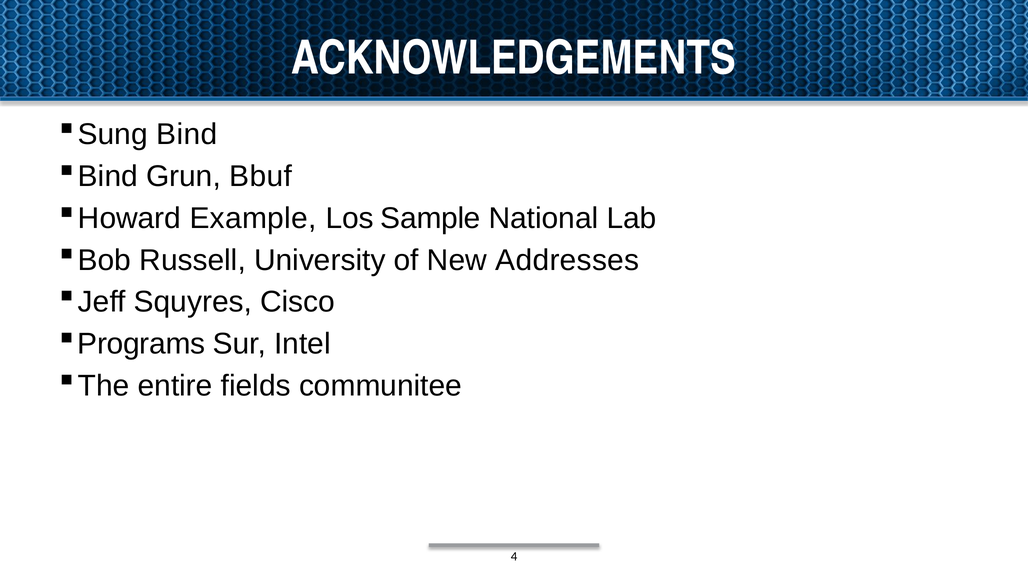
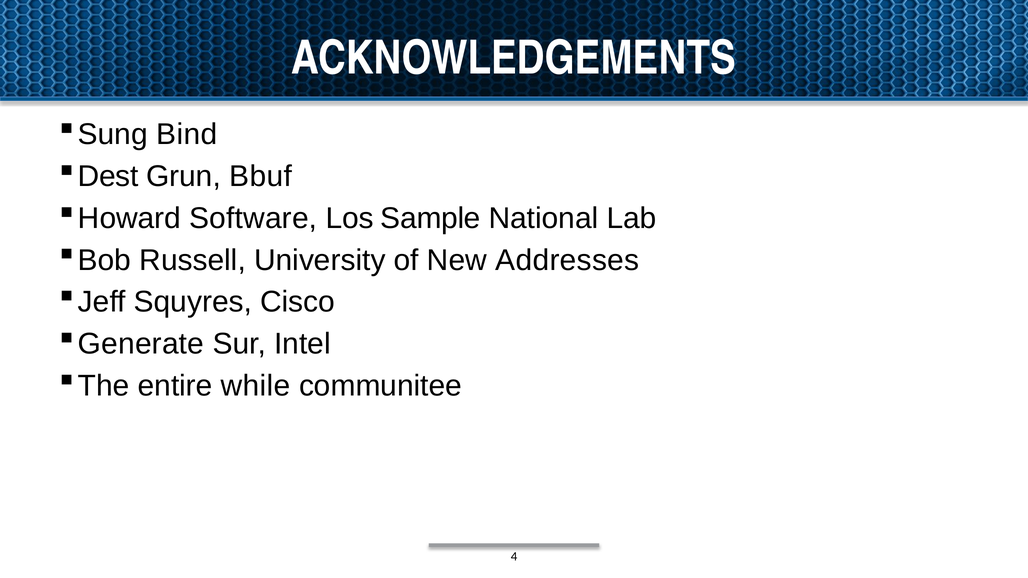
Bind: Bind -> Dest (108, 176)
Example: Example -> Software (253, 218)
Programs: Programs -> Generate (141, 344)
fields: fields -> while (256, 386)
